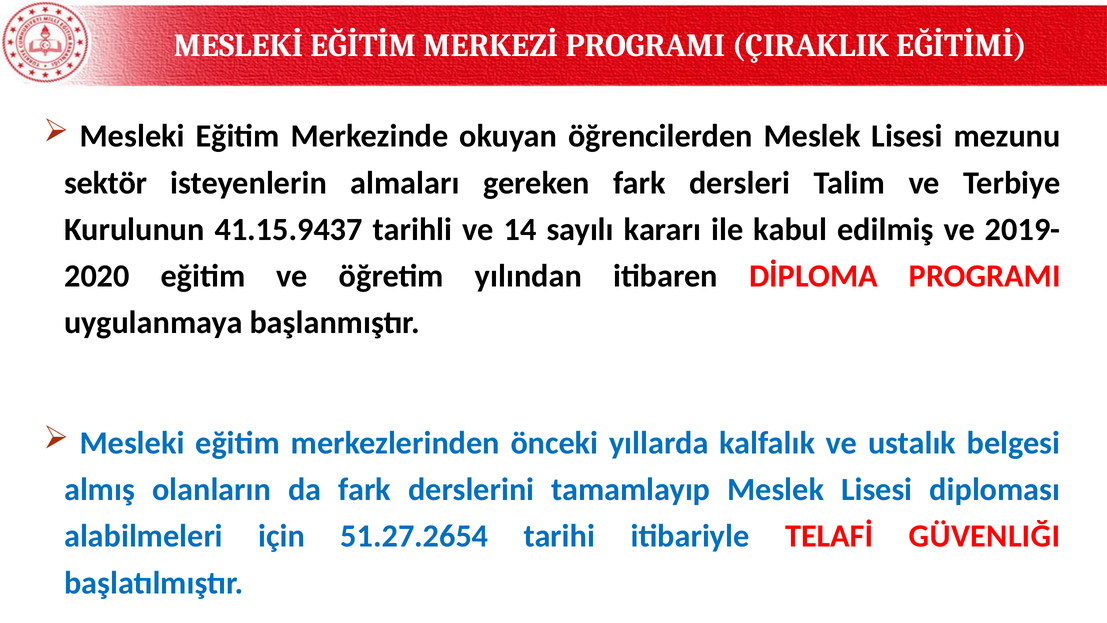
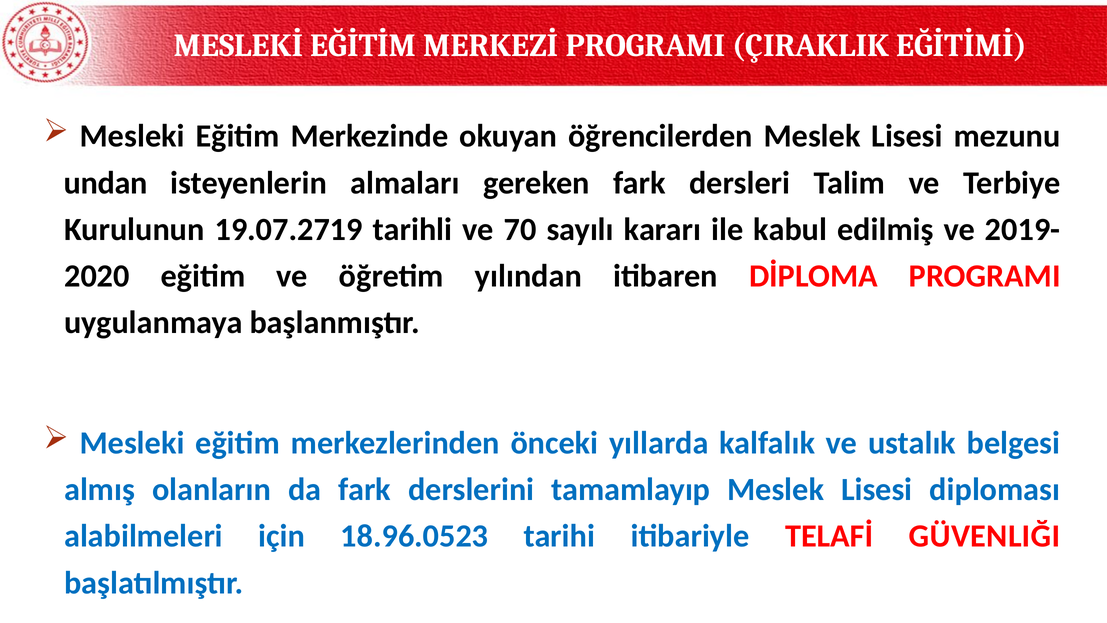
sektör: sektör -> undan (106, 183)
41.15.9437: 41.15.9437 -> 19.07.2719 (289, 229)
14: 14 -> 70 (520, 229)
51.27.2654: 51.27.2654 -> 18.96.0523 (414, 536)
